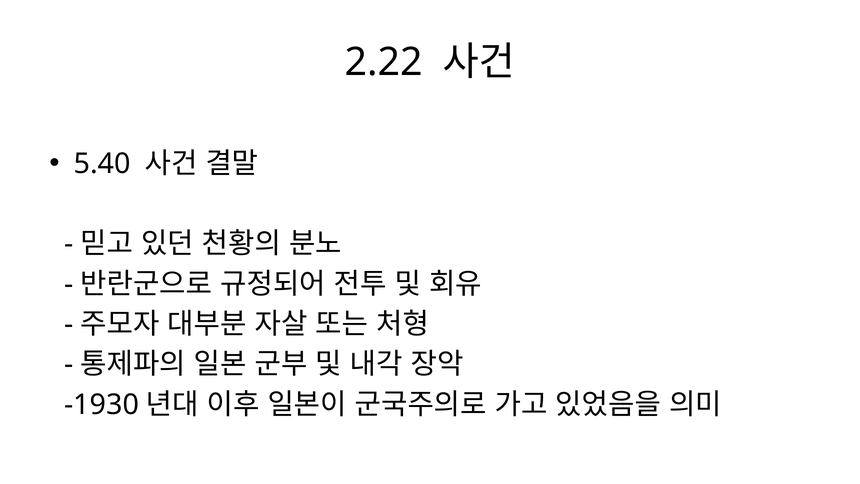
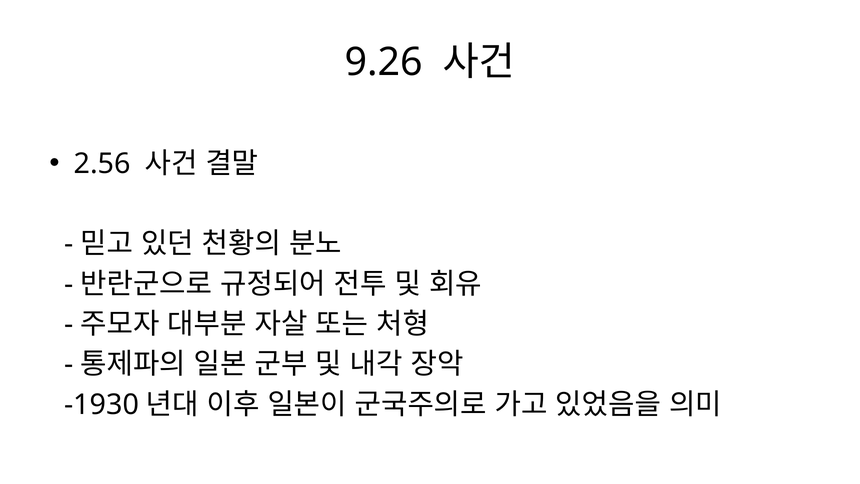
2.22: 2.22 -> 9.26 (384, 62)
5.40: 5.40 -> 2.56 (102, 163)
